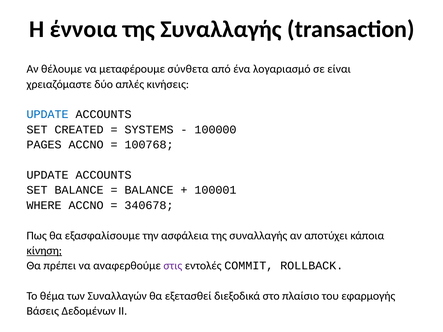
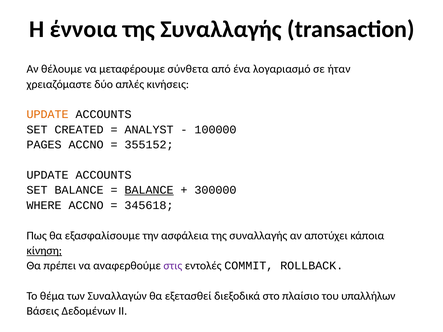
είναι: είναι -> ήταν (339, 69)
UPDATE colour: blue -> orange (48, 115)
SYSTEMS: SYSTEMS -> ANALYST (149, 130)
100768: 100768 -> 355152 (149, 145)
BALANCE underline: none -> present (149, 190)
100001: 100001 -> 300000 (216, 190)
340678: 340678 -> 345618 (149, 205)
εφαρμογής: εφαρμογής -> υπαλλήλων (368, 296)
